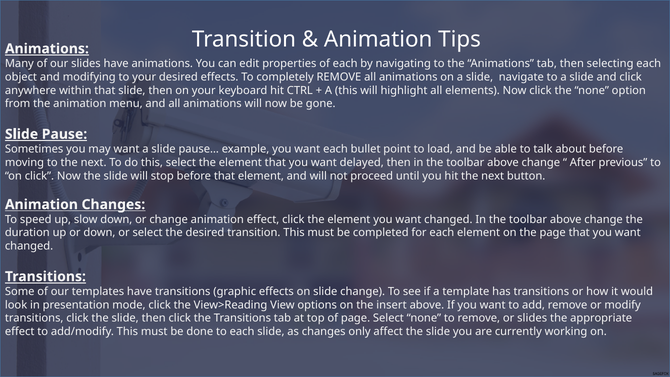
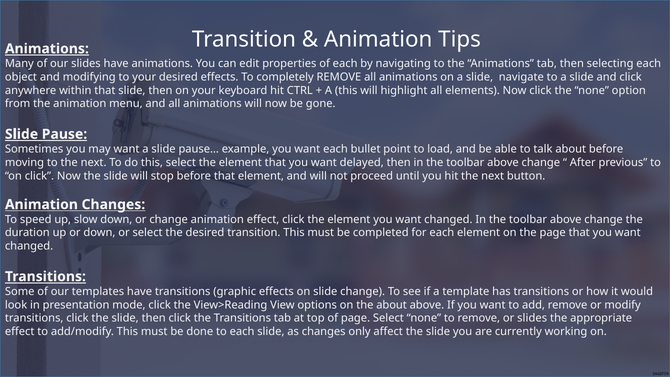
the insert: insert -> about (392, 305)
